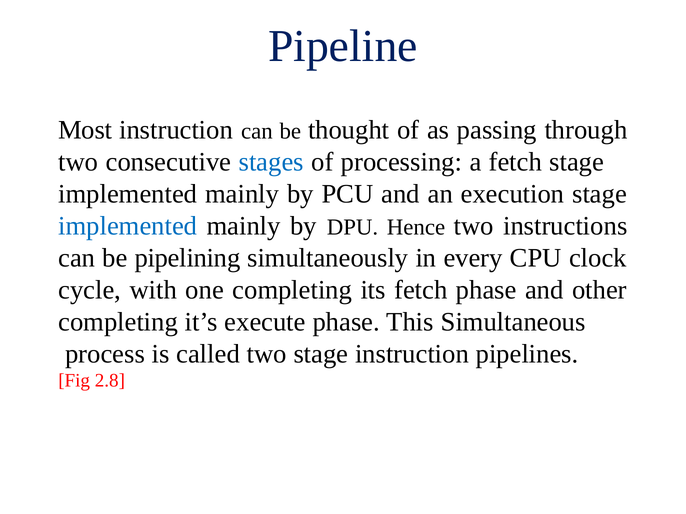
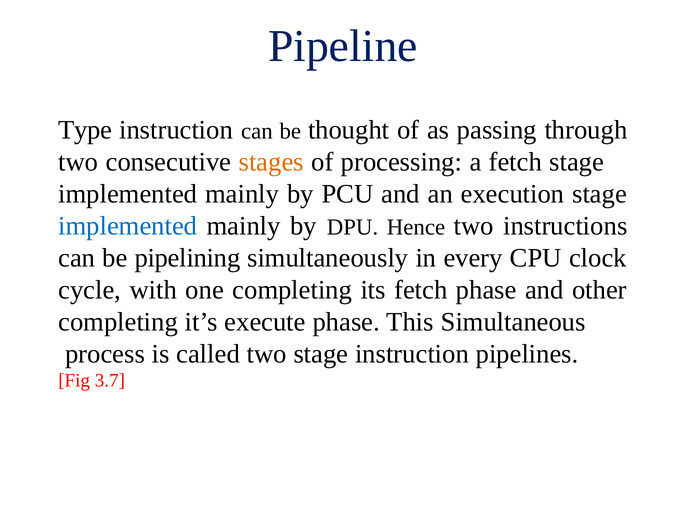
Most: Most -> Type (85, 130)
stages colour: blue -> orange (271, 162)
2.8: 2.8 -> 3.7 (110, 381)
